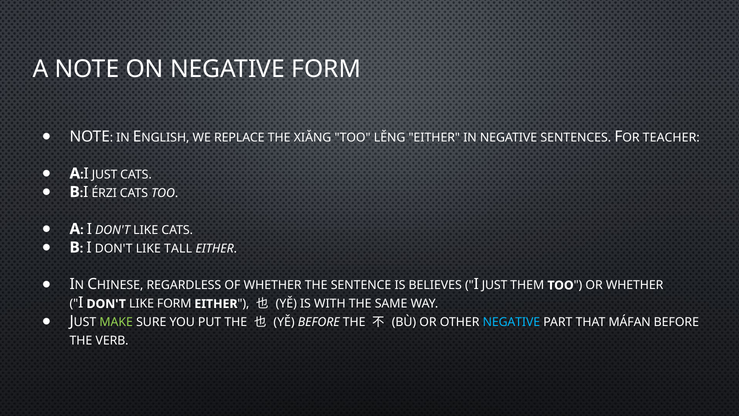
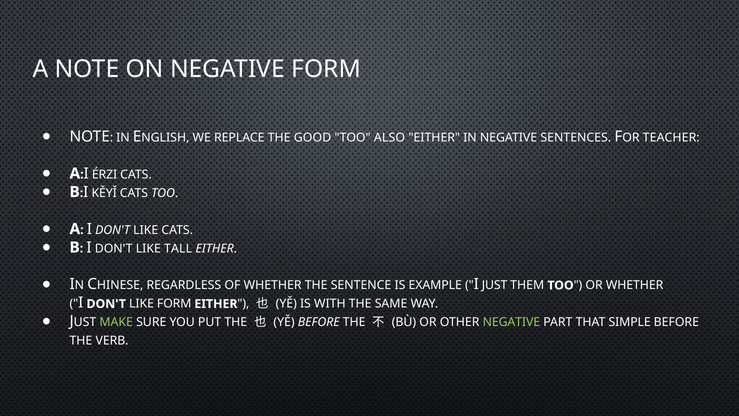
XIǍNG: XIǍNG -> GOOD (313, 137)
LĚNG: LĚNG -> ALSO (390, 137)
A I JUST: JUST -> ÉRZI (105, 174)
ÉRZI: ÉRZI -> KĚYǏ (104, 193)
BELIEVES: BELIEVES -> EXAMPLE (435, 285)
NEGATIVE colour: light blue -> light green (511, 322)
MÁFAN: MÁFAN -> SIMPLE (630, 322)
